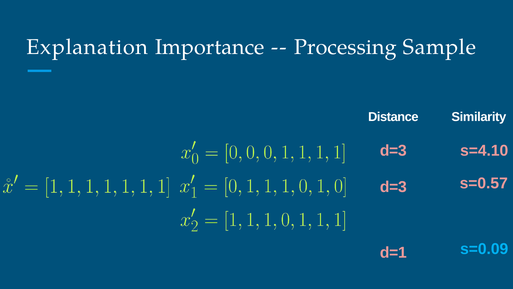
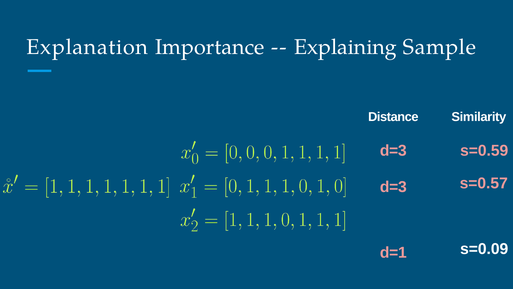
Processing: Processing -> Explaining (345, 47)
s=4.10: s=4.10 -> s=0.59 (484, 150)
s=0.09 colour: light blue -> white (484, 248)
